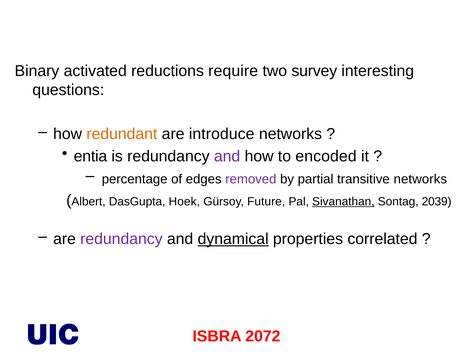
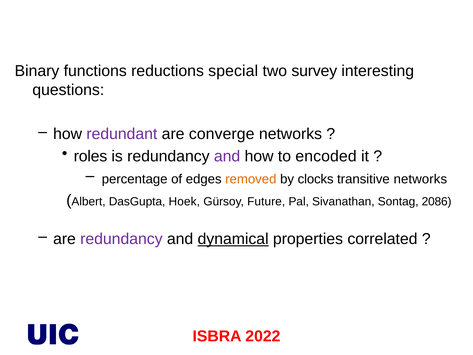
activated: activated -> functions (95, 71)
require: require -> special (233, 71)
redundant colour: orange -> purple (122, 134)
introduce: introduce -> converge (222, 134)
entia: entia -> roles (90, 156)
removed colour: purple -> orange (251, 179)
partial: partial -> clocks (316, 179)
Sivanathan underline: present -> none (343, 201)
2039: 2039 -> 2086 (437, 201)
2072: 2072 -> 2022 (263, 336)
